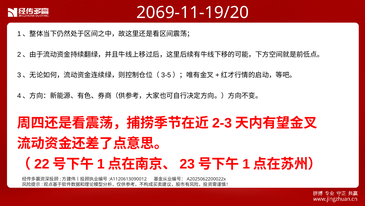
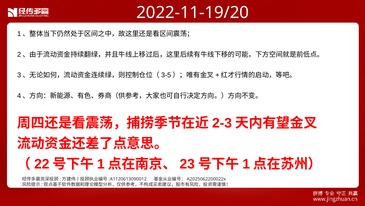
2069-11-19/20: 2069-11-19/20 -> 2022-11-19/20 (193, 13)
